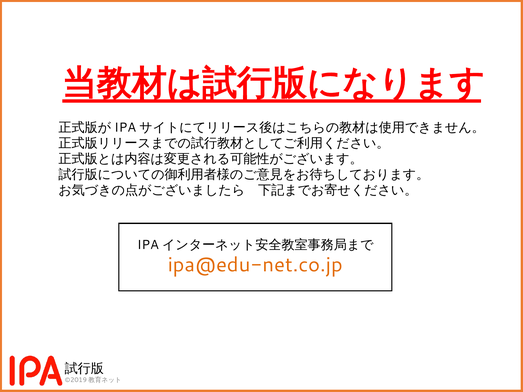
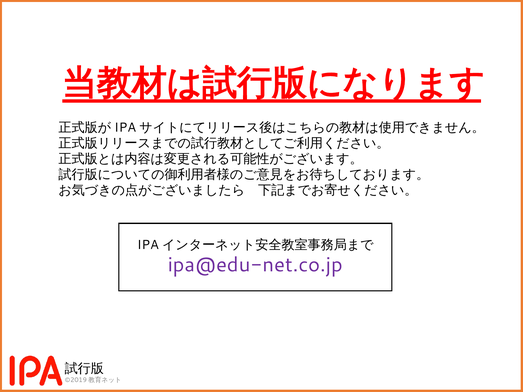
ipa@edu-net.co.jp colour: orange -> purple (255, 265)
